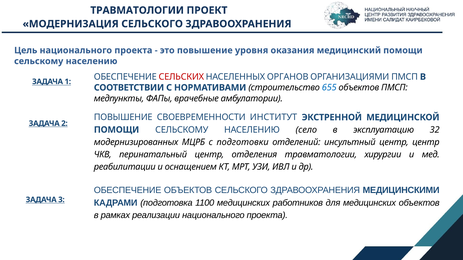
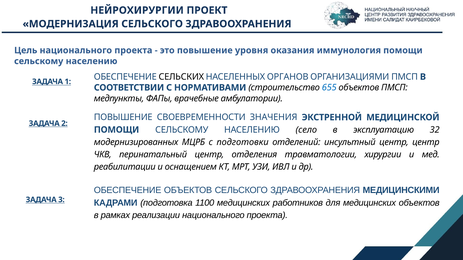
ТРАВМАТОЛОГИИ: ТРАВМАТОЛОГИИ -> НЕЙРОХИРУРГИИ (137, 10)
медицинский: медицинский -> иммунология (349, 50)
СЕЛЬСКИХ colour: red -> black (181, 77)
ИНСТИТУТ: ИНСТИТУТ -> ЗНАЧЕНИЯ (274, 118)
